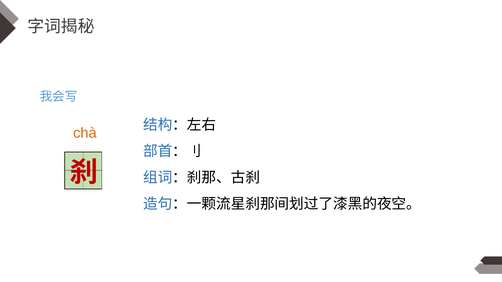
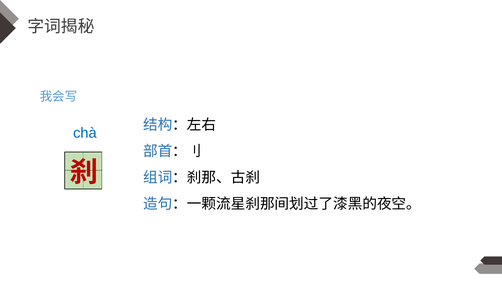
chà colour: orange -> blue (85, 133)
